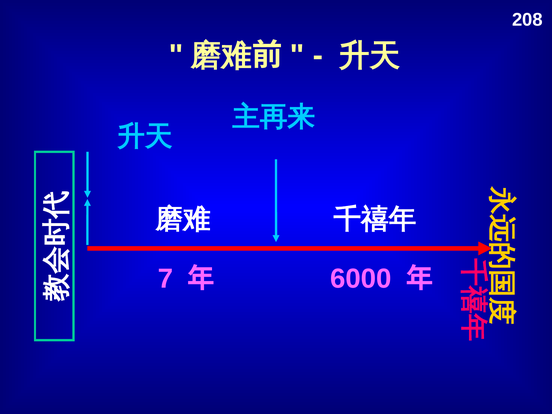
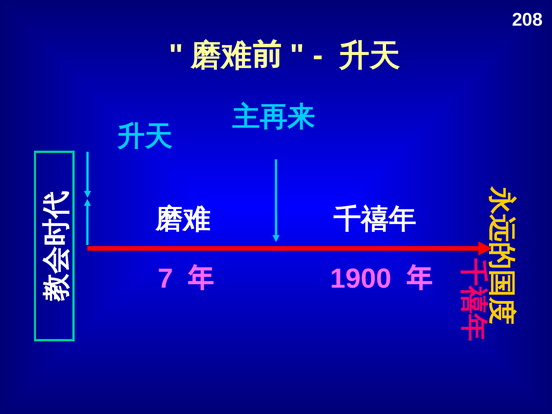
6000: 6000 -> 1900 (361, 279)
